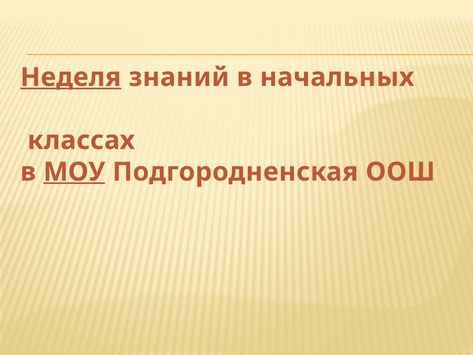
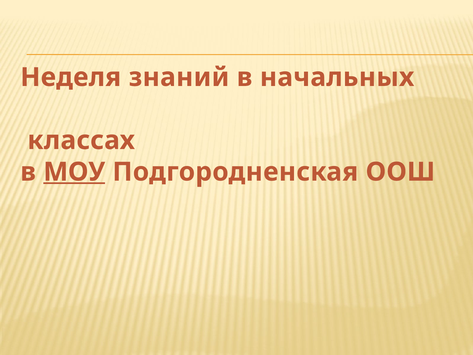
Неделя underline: present -> none (71, 77)
